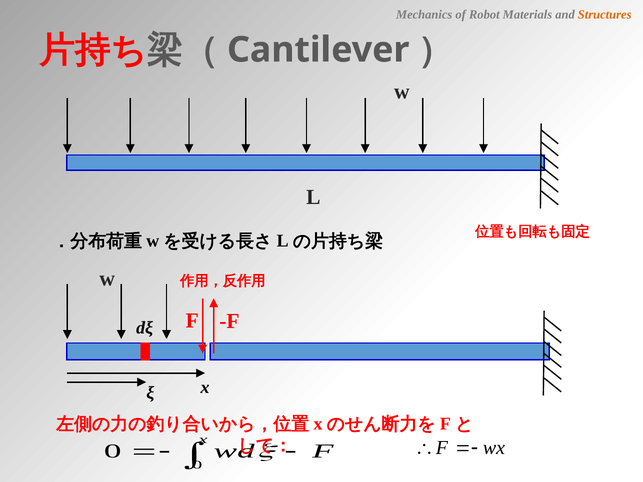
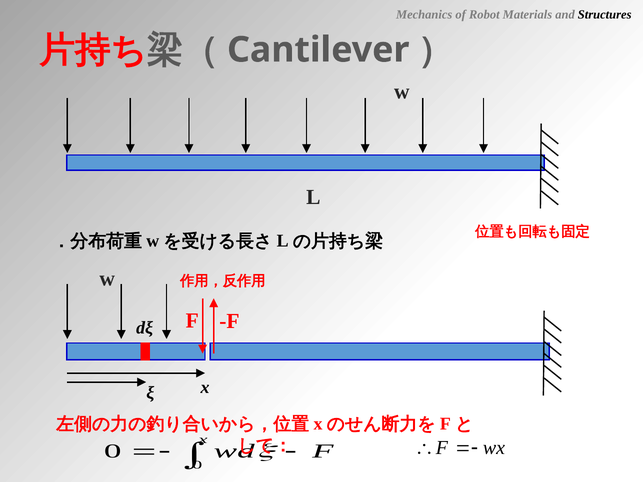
Structures colour: orange -> black (605, 15)
